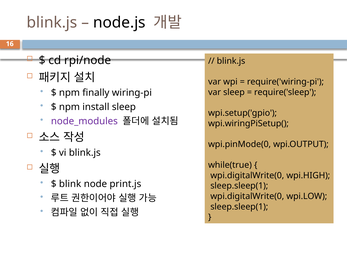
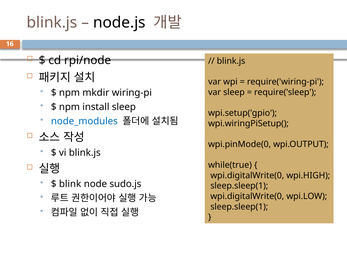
finally: finally -> mkdir (96, 93)
node_modules colour: purple -> blue (84, 121)
print.js: print.js -> sudo.js (125, 184)
